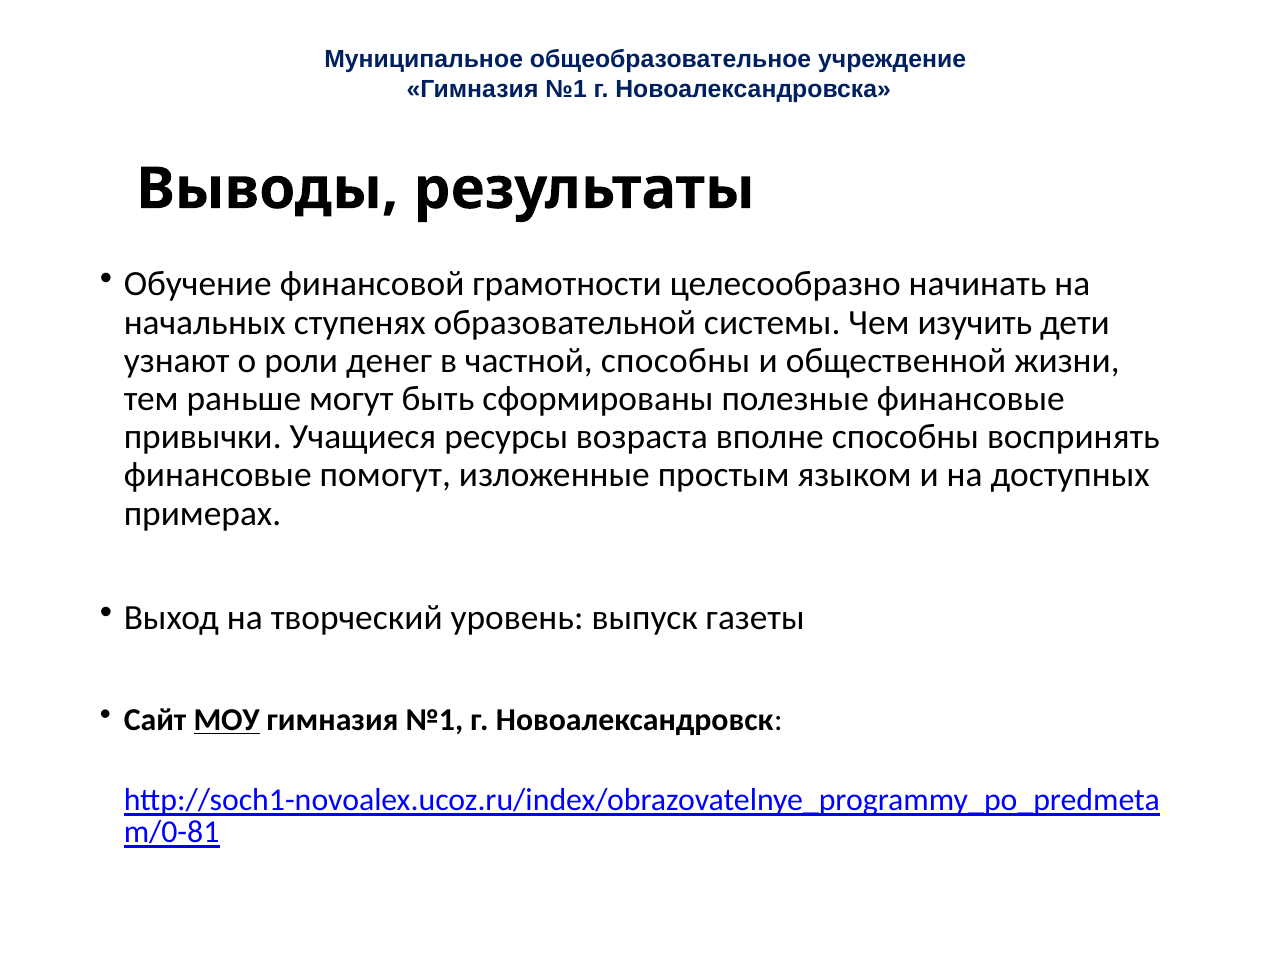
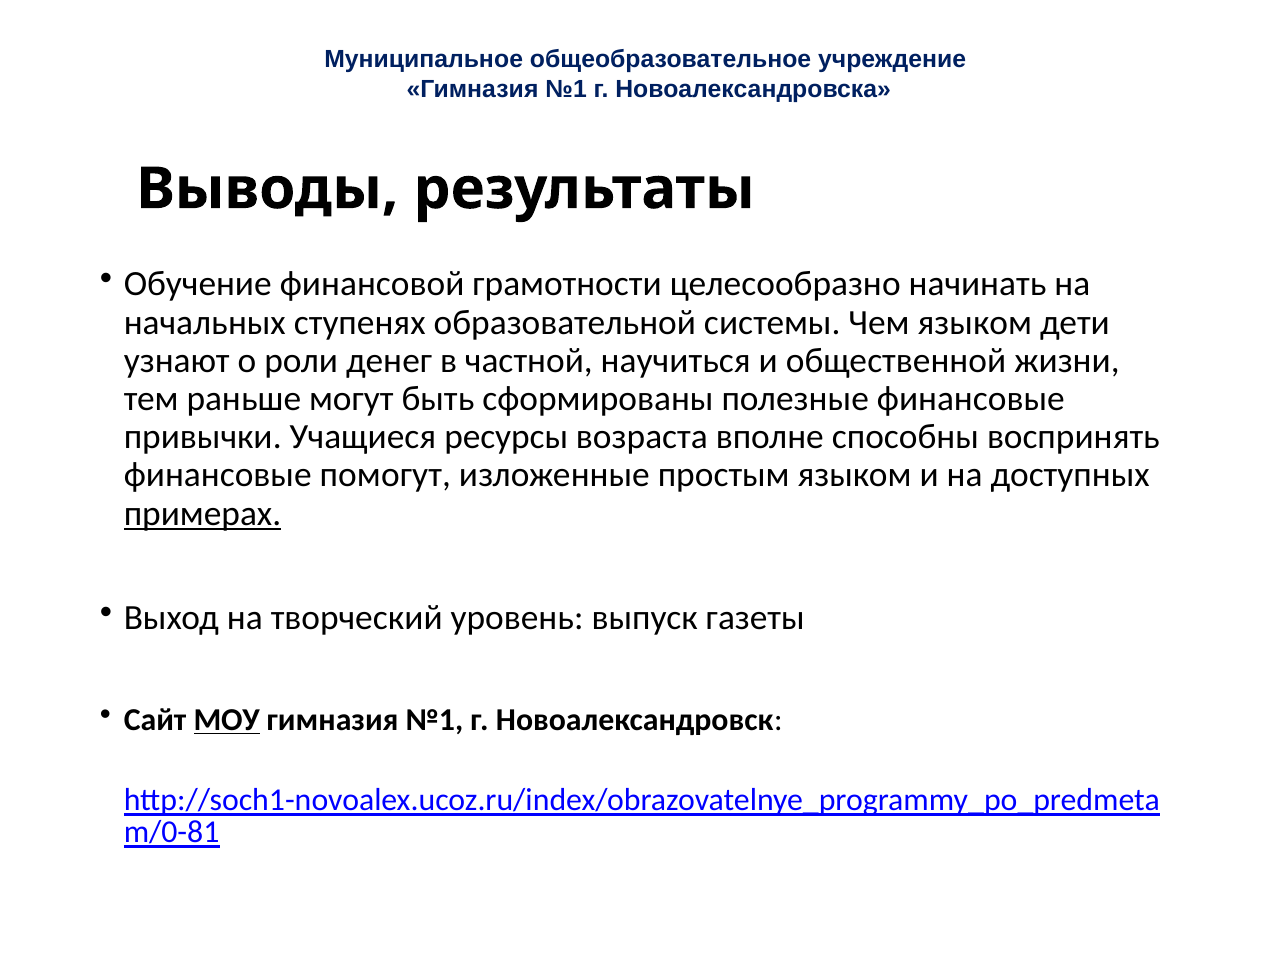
Чем изучить: изучить -> языком (975, 322)
частной способны: способны -> научиться (676, 360)
примерах underline: none -> present (203, 513)
